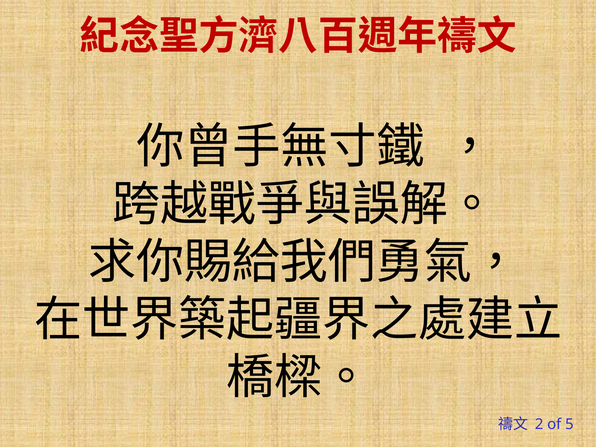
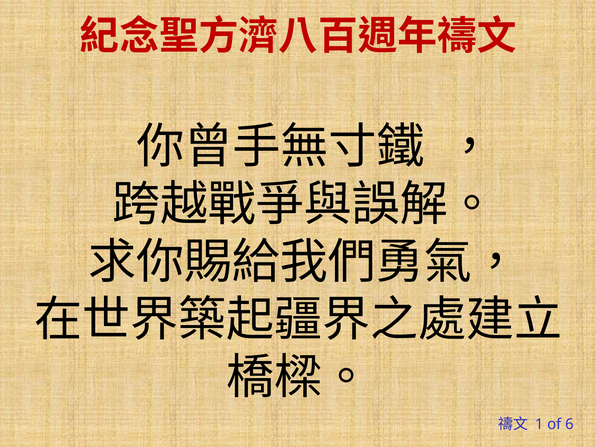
2: 2 -> 1 (539, 424)
5: 5 -> 6 (569, 424)
